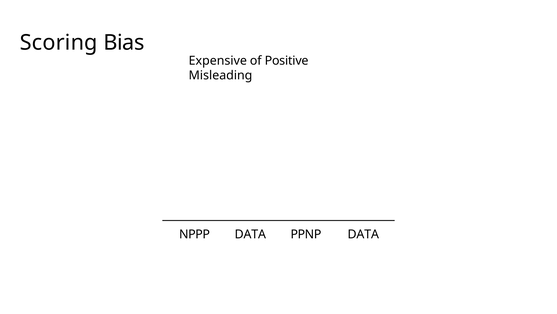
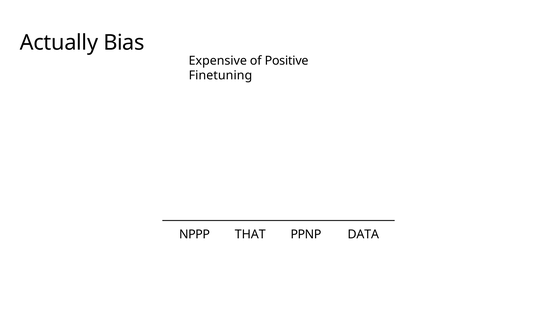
Scoring: Scoring -> Actually (59, 43)
Misleading: Misleading -> Finetuning (220, 75)
NPPP DATA: DATA -> THAT (250, 234)
